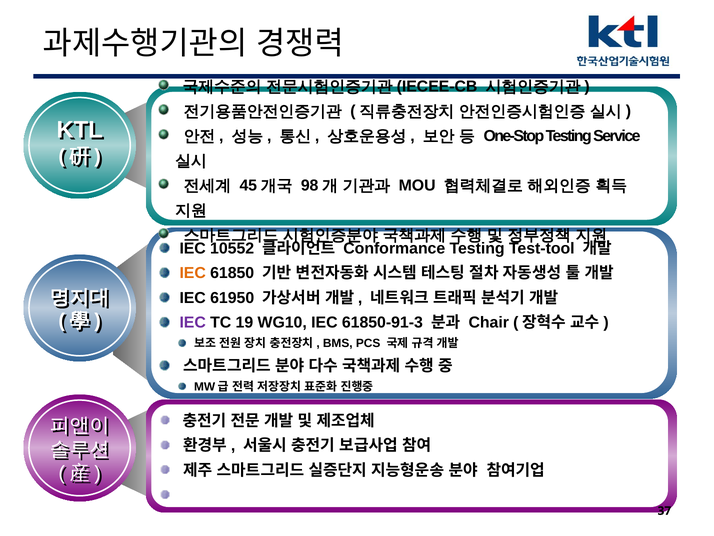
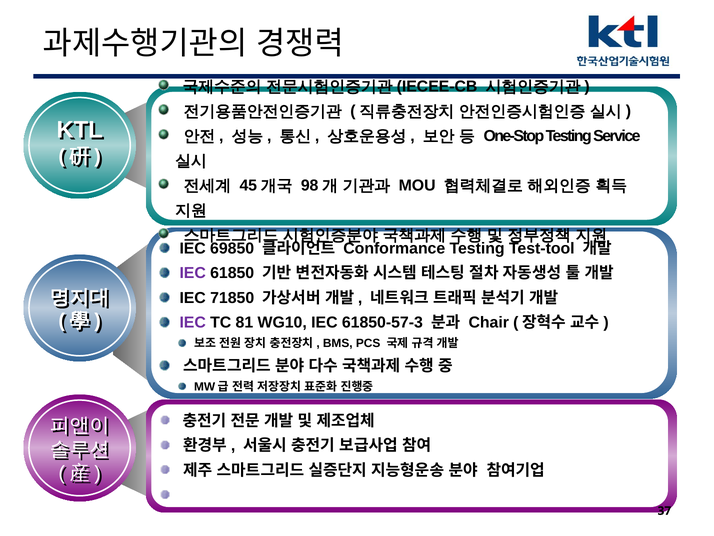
10552: 10552 -> 69850 (232, 248)
IEC colour: orange -> purple (193, 273)
61950: 61950 -> 71850 (232, 298)
19: 19 -> 81 (244, 322)
61850-91-3: 61850-91-3 -> 61850-57-3 (382, 322)
